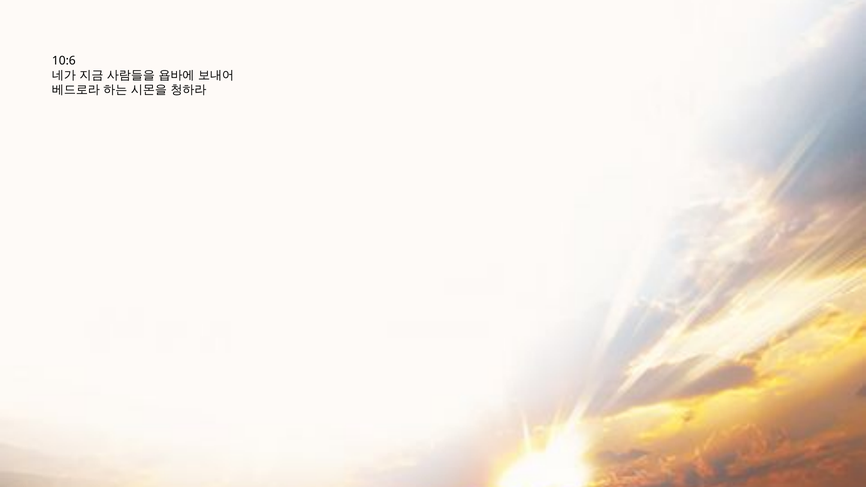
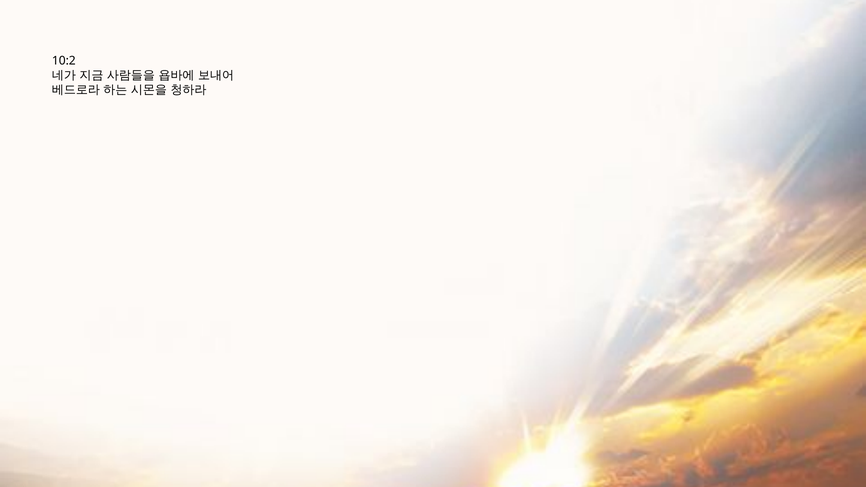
10:6: 10:6 -> 10:2 (64, 61)
